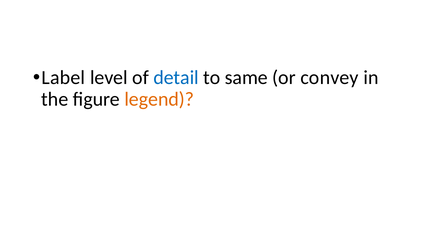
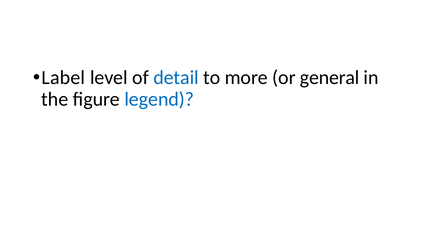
same: same -> more (246, 77)
convey: convey -> general (330, 77)
legend colour: orange -> blue (159, 99)
